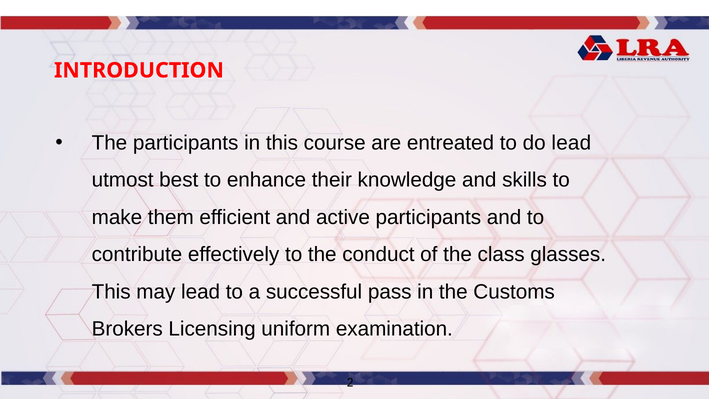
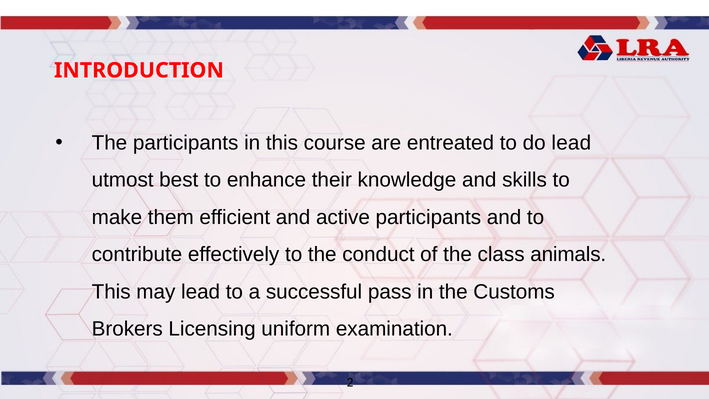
glasses: glasses -> animals (568, 255)
